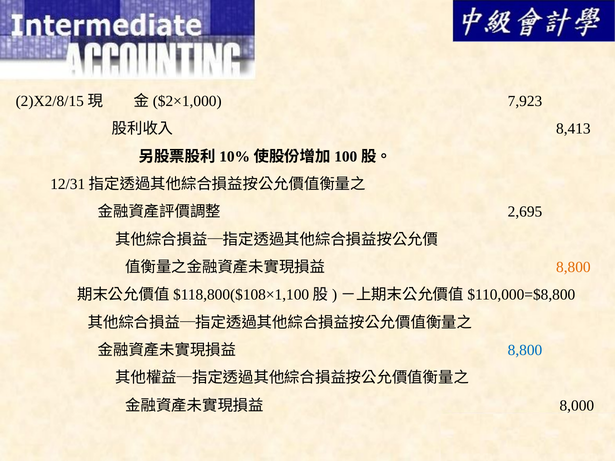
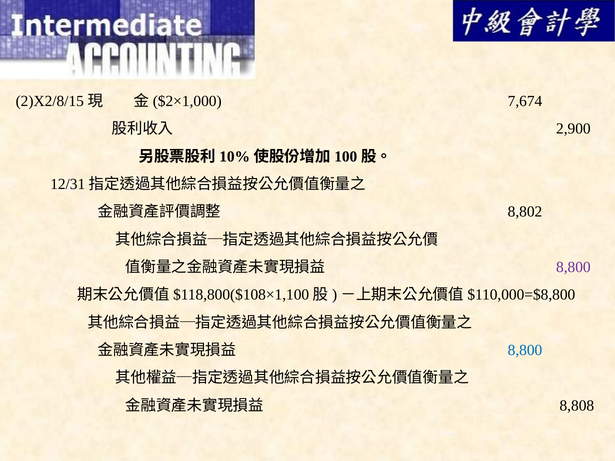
7,923: 7,923 -> 7,674 (525, 101)
8,413: 8,413 -> 2,900 (573, 129)
2,695: 2,695 -> 8,802 (525, 212)
8,800 colour: orange -> purple (573, 267)
8,000: 8,000 -> 8,808 (577, 406)
